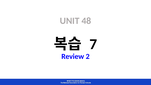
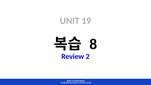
48: 48 -> 19 (86, 21)
7: 7 -> 8 (93, 44)
